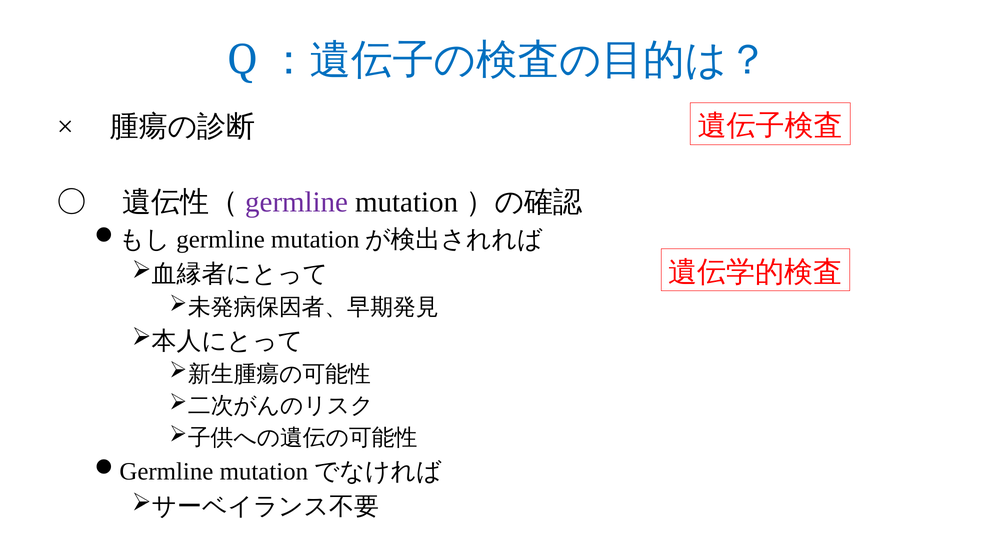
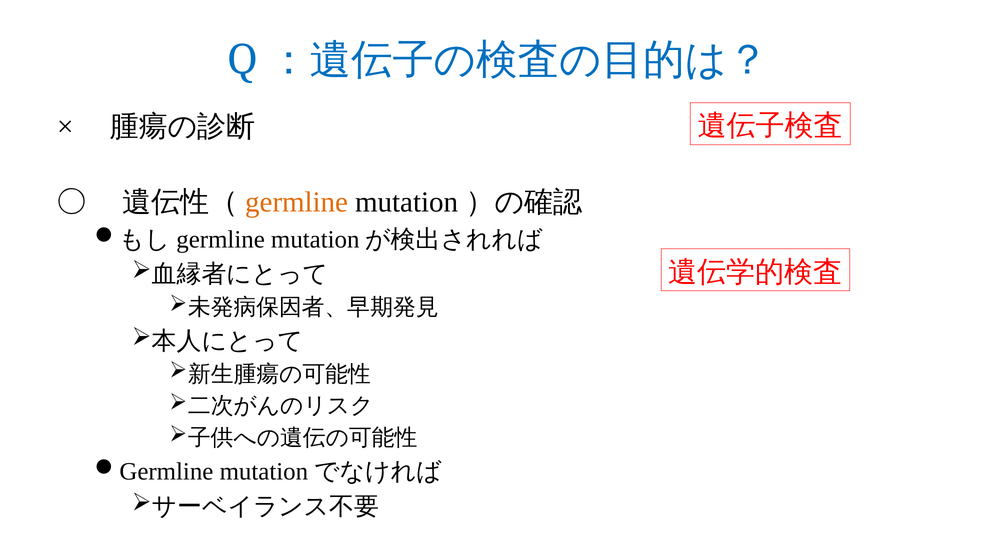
germline colour: purple -> orange (297, 202)
